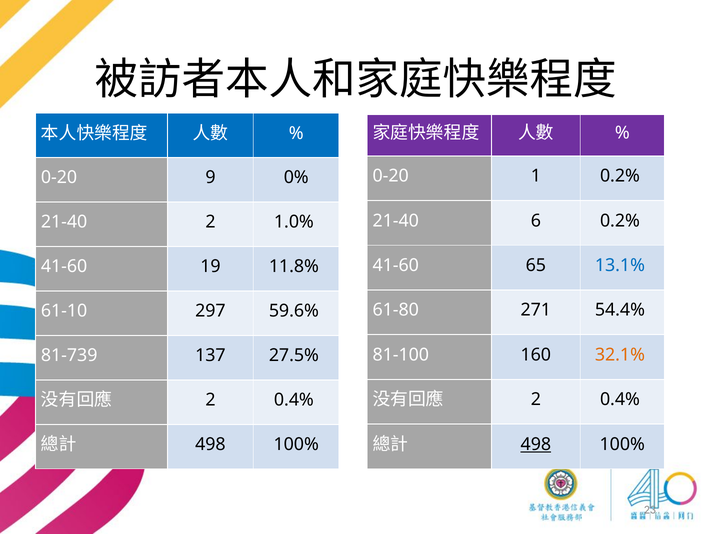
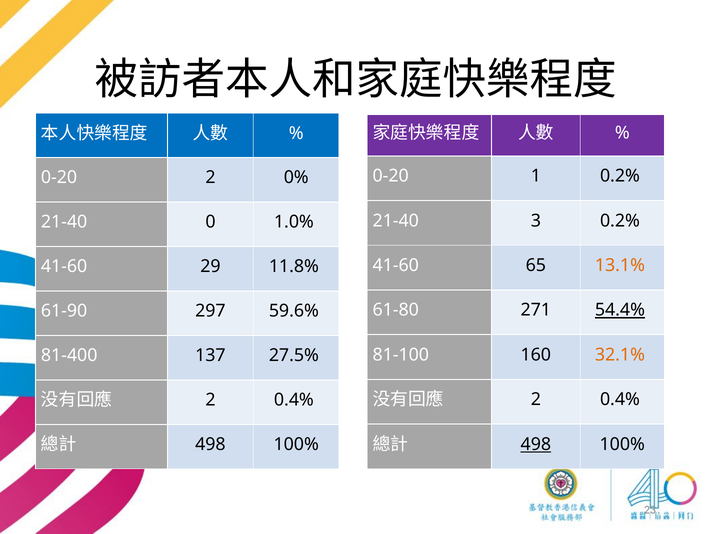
0-20 9: 9 -> 2 (210, 178)
6: 6 -> 3 (536, 221)
21-40 2: 2 -> 0 (210, 222)
13.1% colour: blue -> orange (620, 265)
19: 19 -> 29 (210, 267)
54.4% underline: none -> present (620, 310)
61-10: 61-10 -> 61-90 (64, 311)
81-739: 81-739 -> 81-400 (69, 355)
